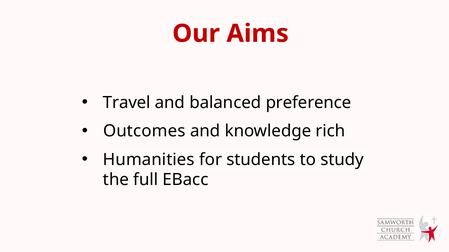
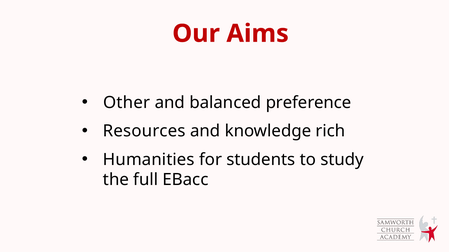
Travel: Travel -> Other (127, 103)
Outcomes: Outcomes -> Resources (144, 131)
